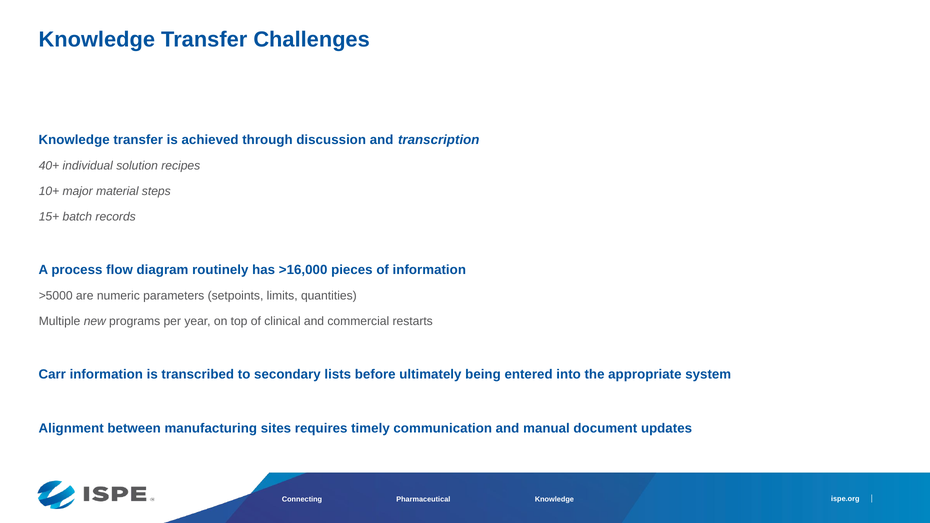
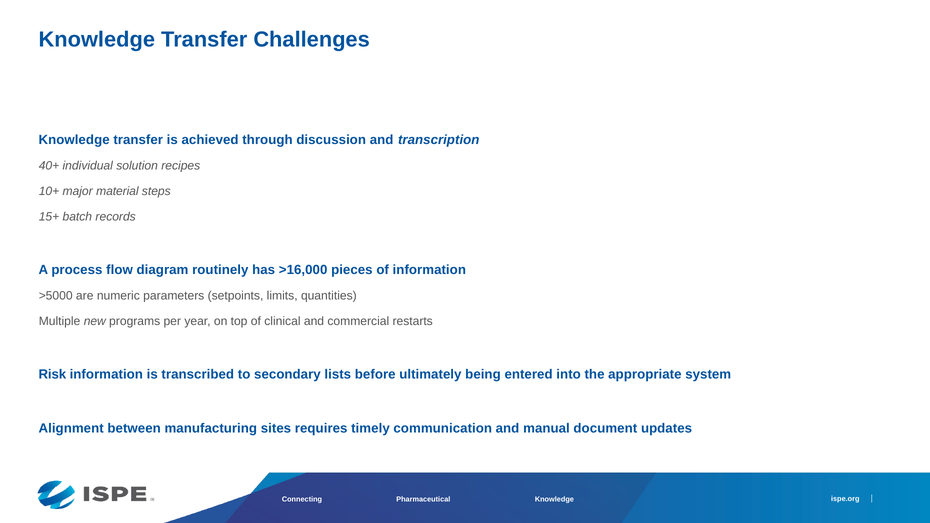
Carr: Carr -> Risk (52, 375)
